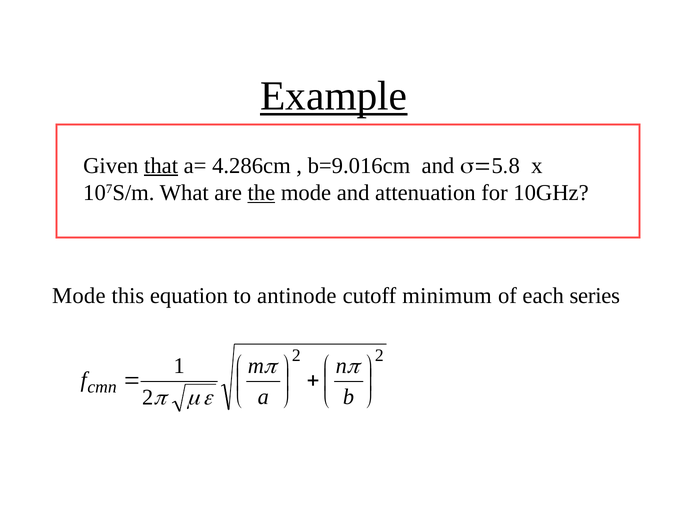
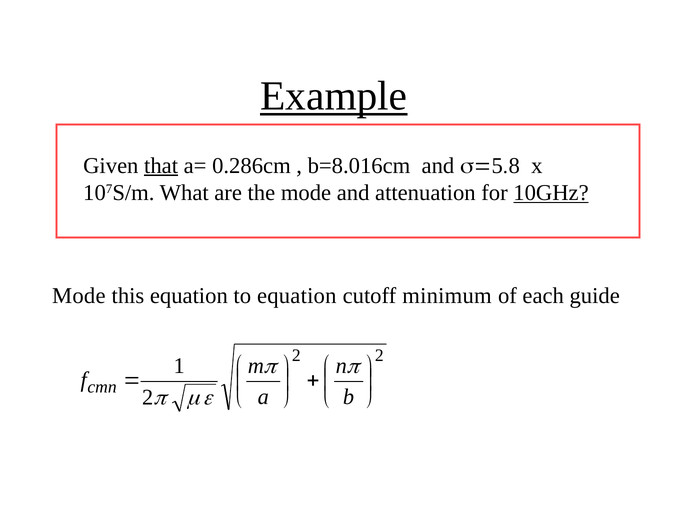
4.286cm: 4.286cm -> 0.286cm (251, 166)
b=9.016cm: b=9.016cm -> b=8.016cm (359, 166)
the underline: present -> none (261, 193)
10GHz underline: none -> present (551, 193)
to antinode: antinode -> equation (297, 296)
series: series -> guide (595, 296)
